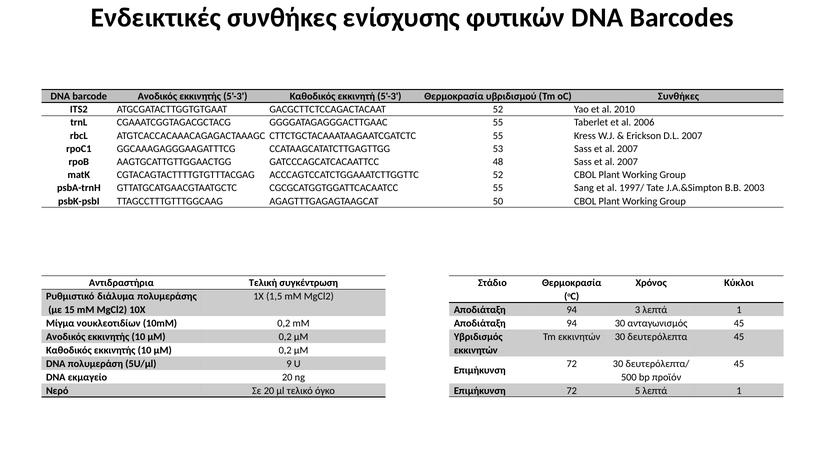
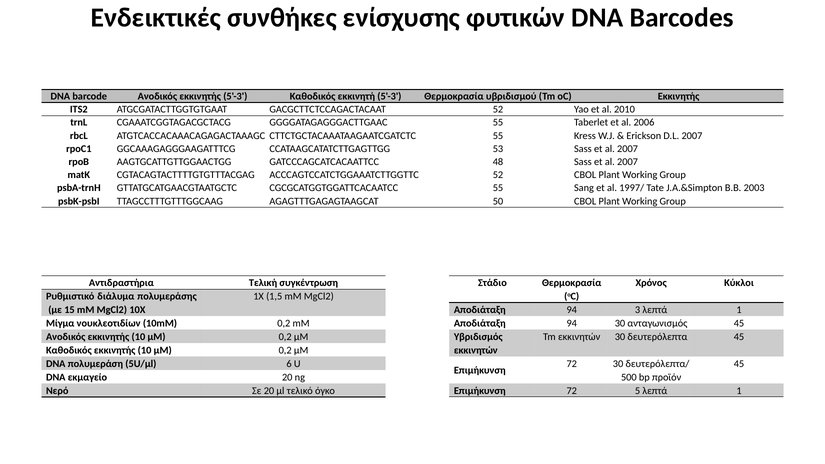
οC Συνθήκες: Συνθήκες -> Εκκινητής (679, 96)
9: 9 -> 6 (289, 364)
